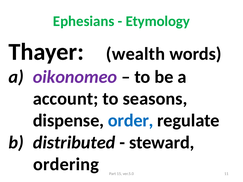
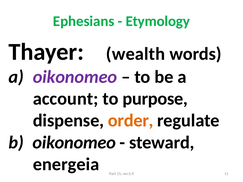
seasons: seasons -> purpose (155, 99)
order colour: blue -> orange (131, 121)
distributed: distributed -> oikonomeo (74, 143)
ordering: ordering -> energeia (66, 164)
